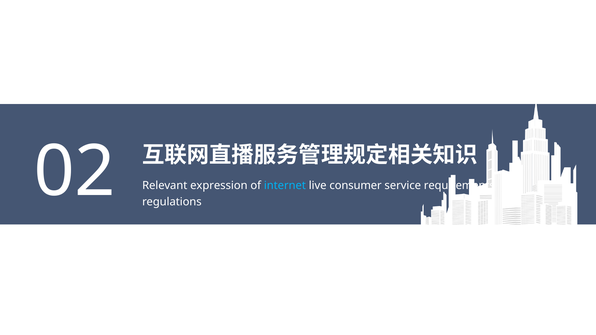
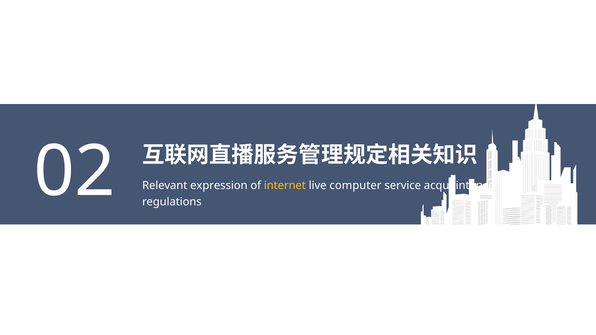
internet colour: light blue -> yellow (285, 186)
consumer: consumer -> computer (355, 186)
requirements: requirements -> acquaintance (459, 186)
